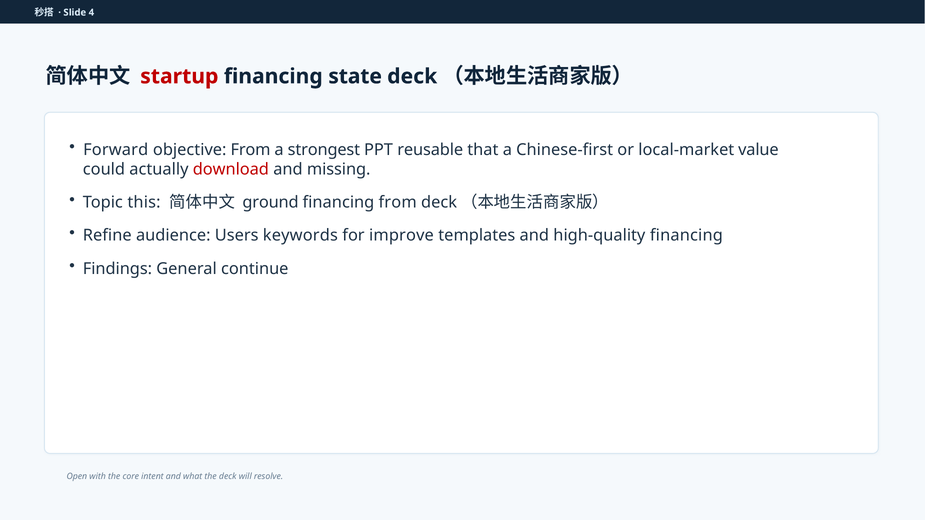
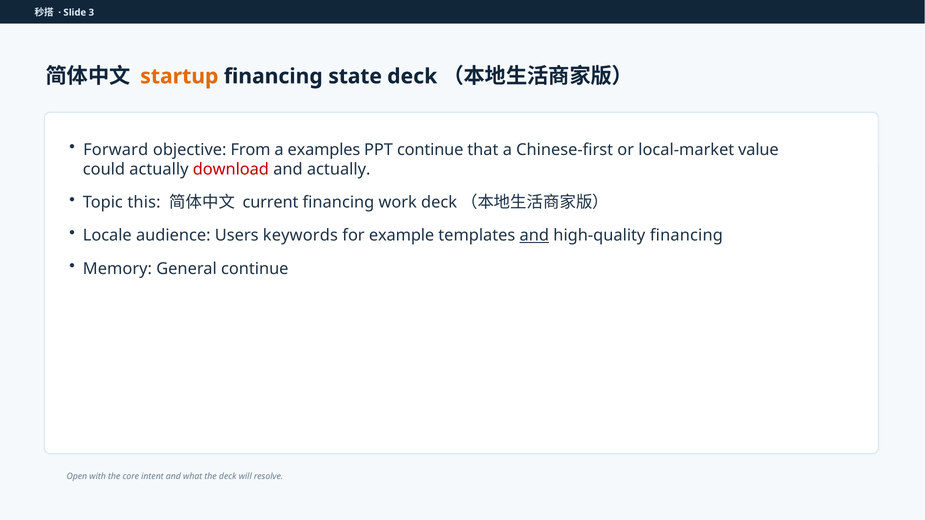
4: 4 -> 3 (91, 12)
startup colour: red -> orange (179, 76)
strongest: strongest -> examples (324, 150)
PPT reusable: reusable -> continue (430, 150)
and missing: missing -> actually (339, 169)
ground: ground -> current (271, 203)
financing from: from -> work (398, 203)
Refine: Refine -> Locale (107, 236)
improve: improve -> example (402, 236)
and underline: none -> present (534, 236)
Findings: Findings -> Memory (117, 269)
